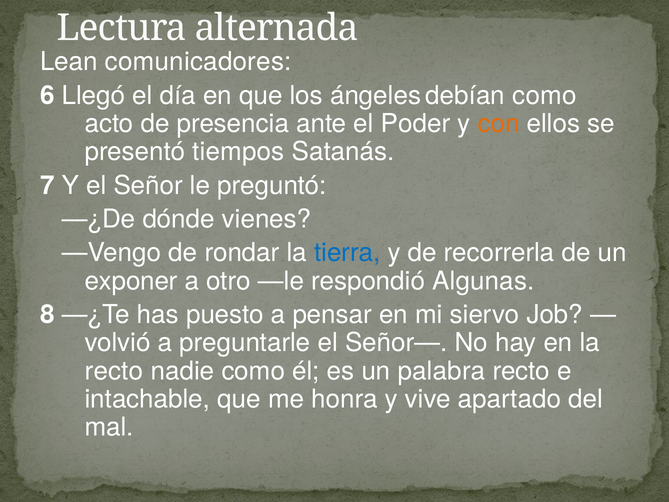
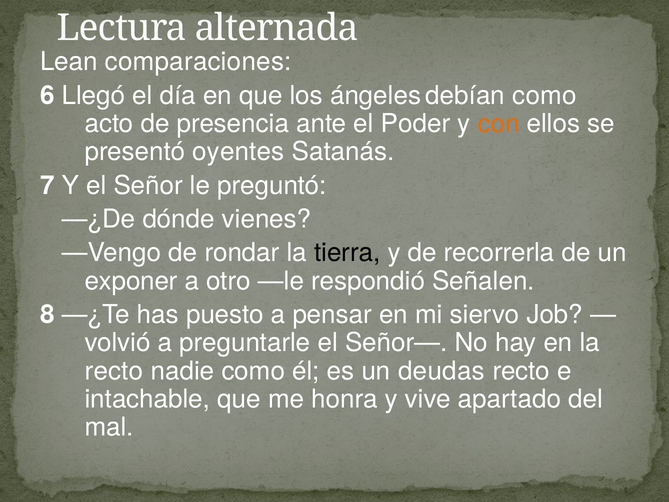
comunicadores: comunicadores -> comparaciones (198, 62)
tiempos: tiempos -> oyentes (238, 152)
tierra colour: blue -> black (347, 253)
Algunas: Algunas -> Señalen (483, 281)
palabra: palabra -> deudas (441, 371)
